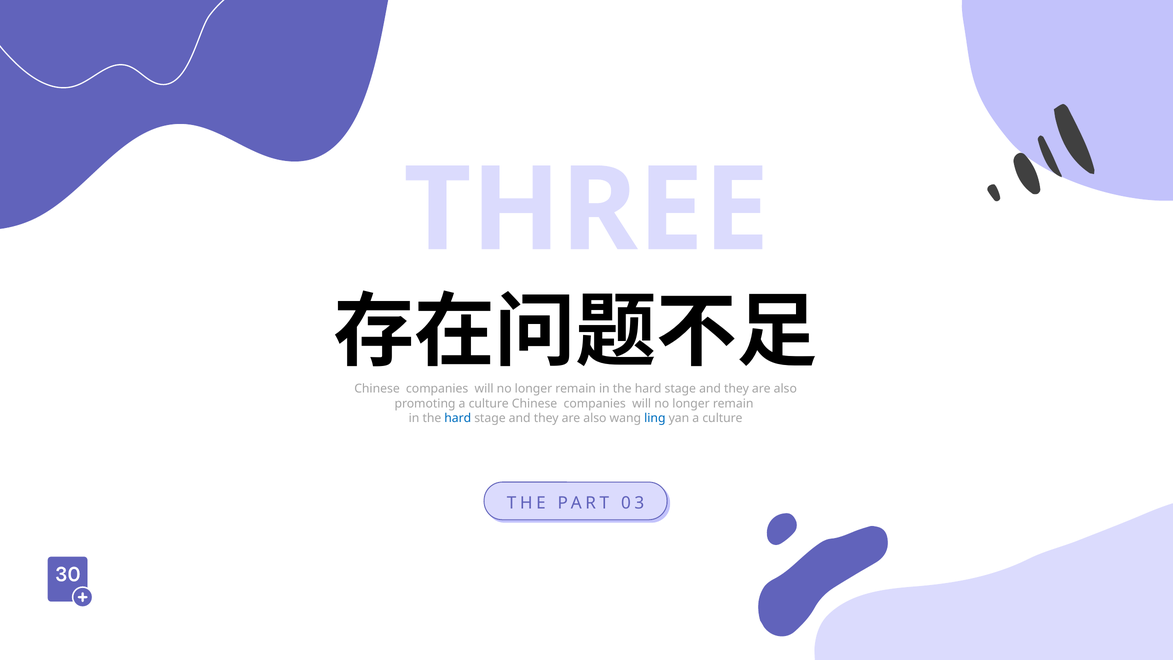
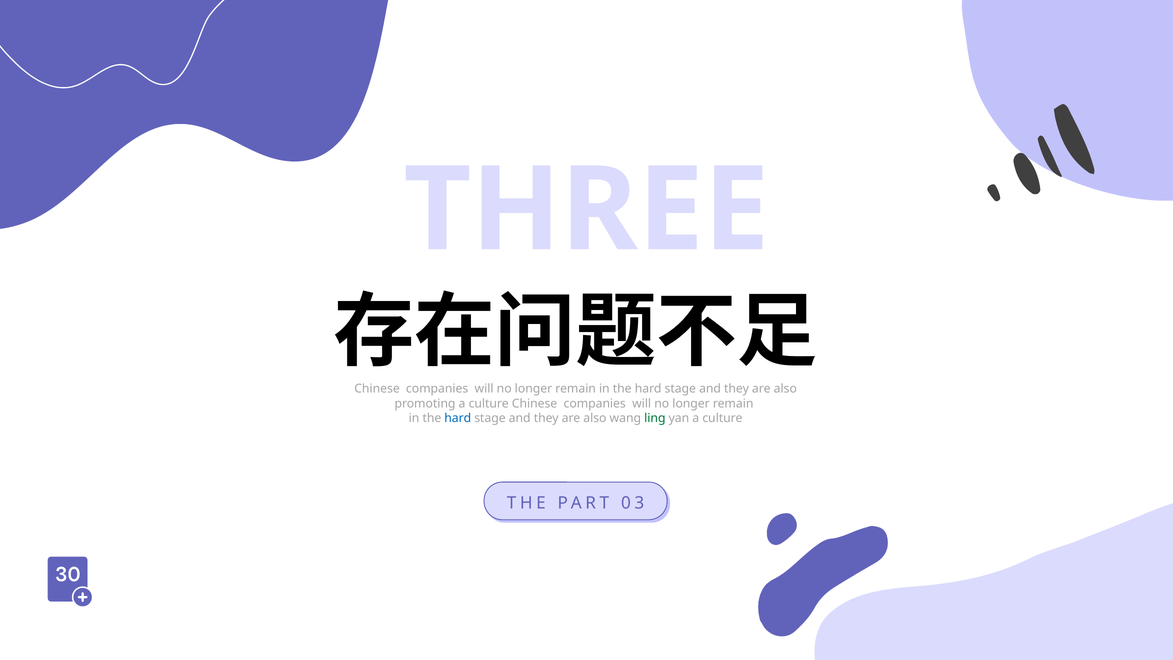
ling colour: blue -> green (655, 418)
